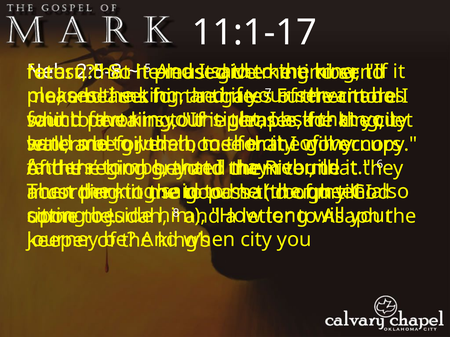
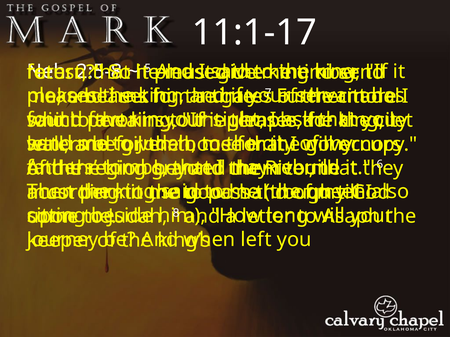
city: city -> left (256, 240)
